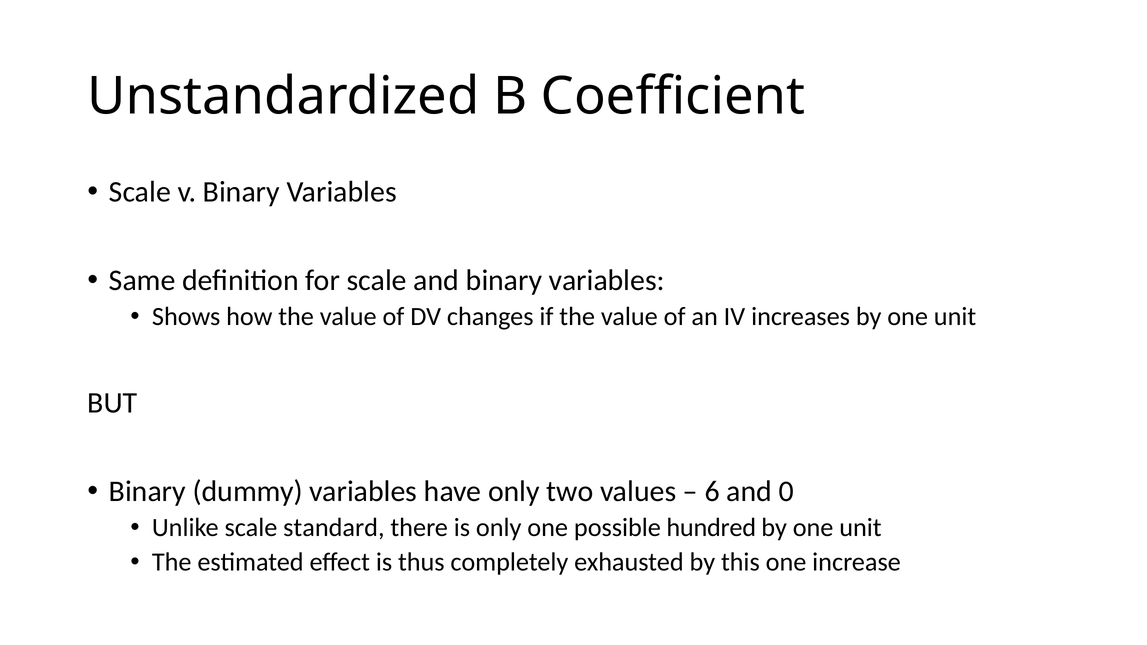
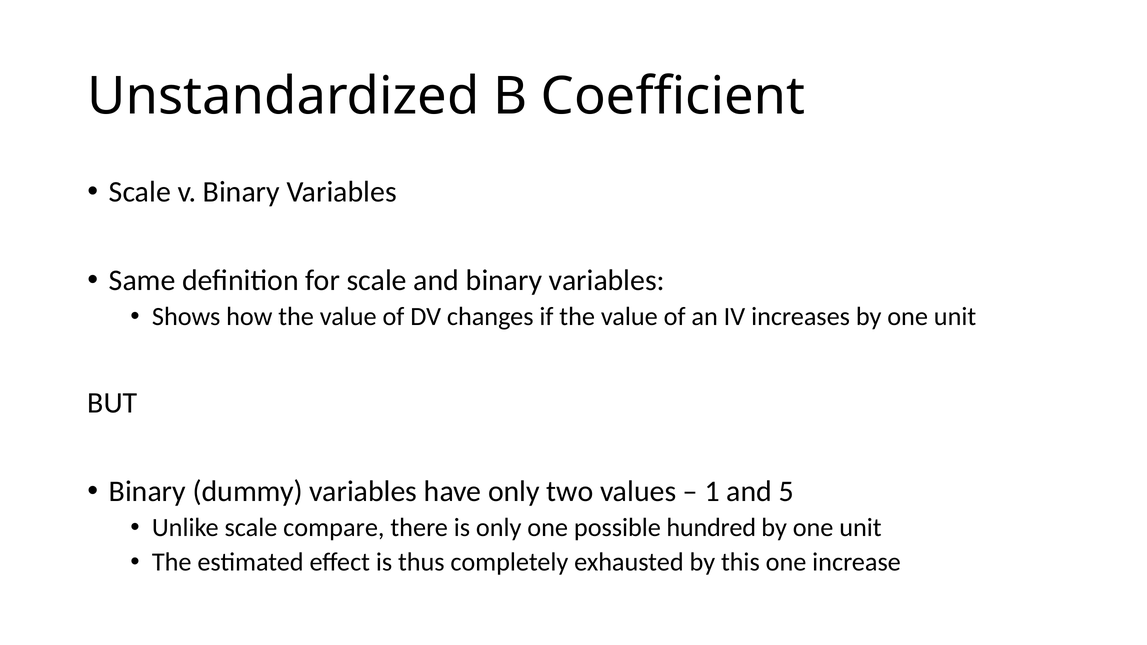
6: 6 -> 1 (712, 492)
0: 0 -> 5 (786, 492)
standard: standard -> compare (334, 528)
